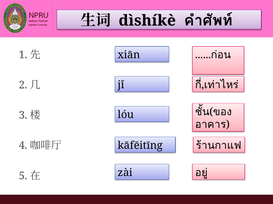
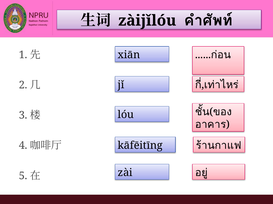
dìshíkè: dìshíkè -> zàijǐlóu (147, 21)
